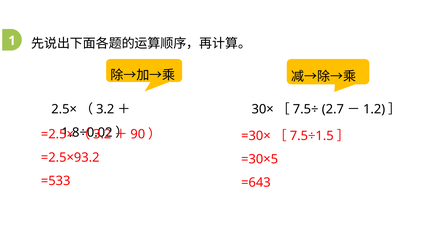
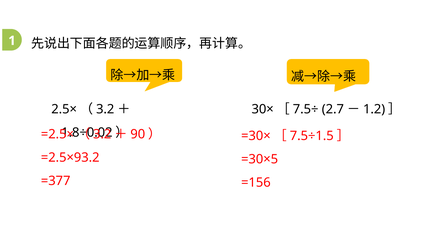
=533: =533 -> =377 (56, 181)
=643: =643 -> =156 (256, 182)
